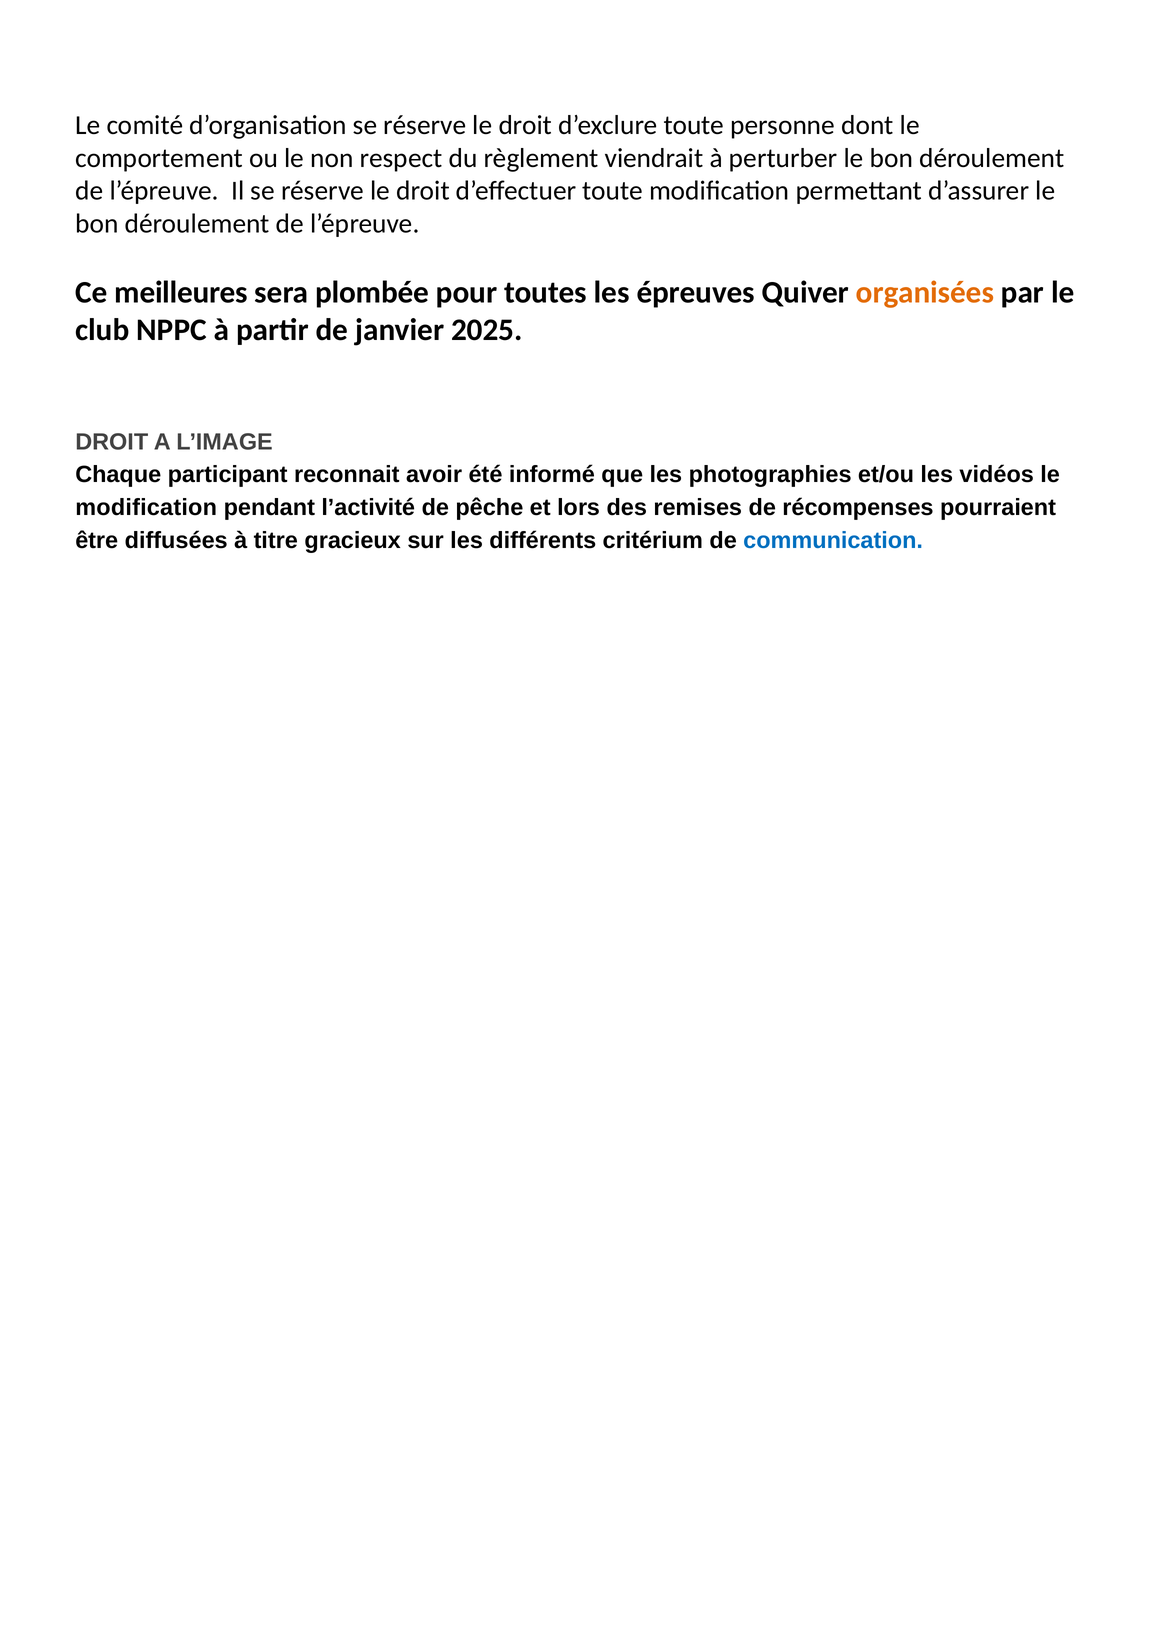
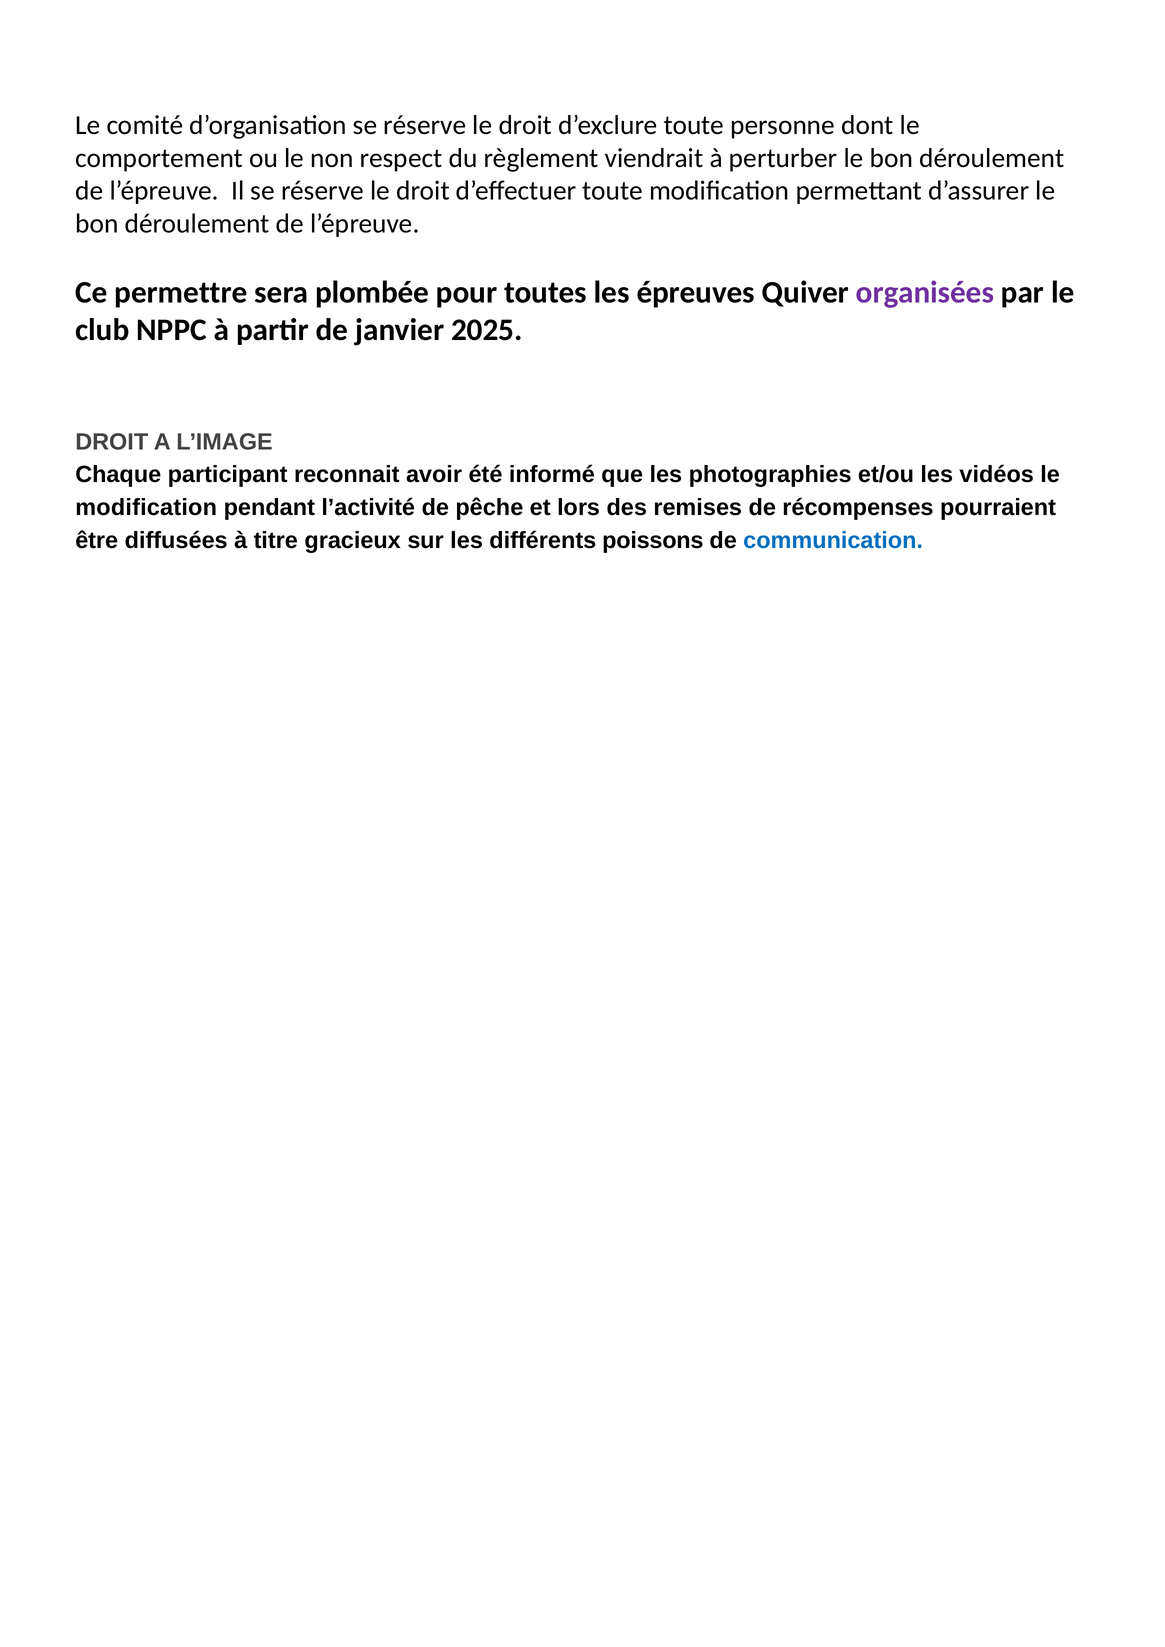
meilleures: meilleures -> permettre (181, 292)
organisées colour: orange -> purple (925, 292)
critérium: critérium -> poissons (653, 541)
